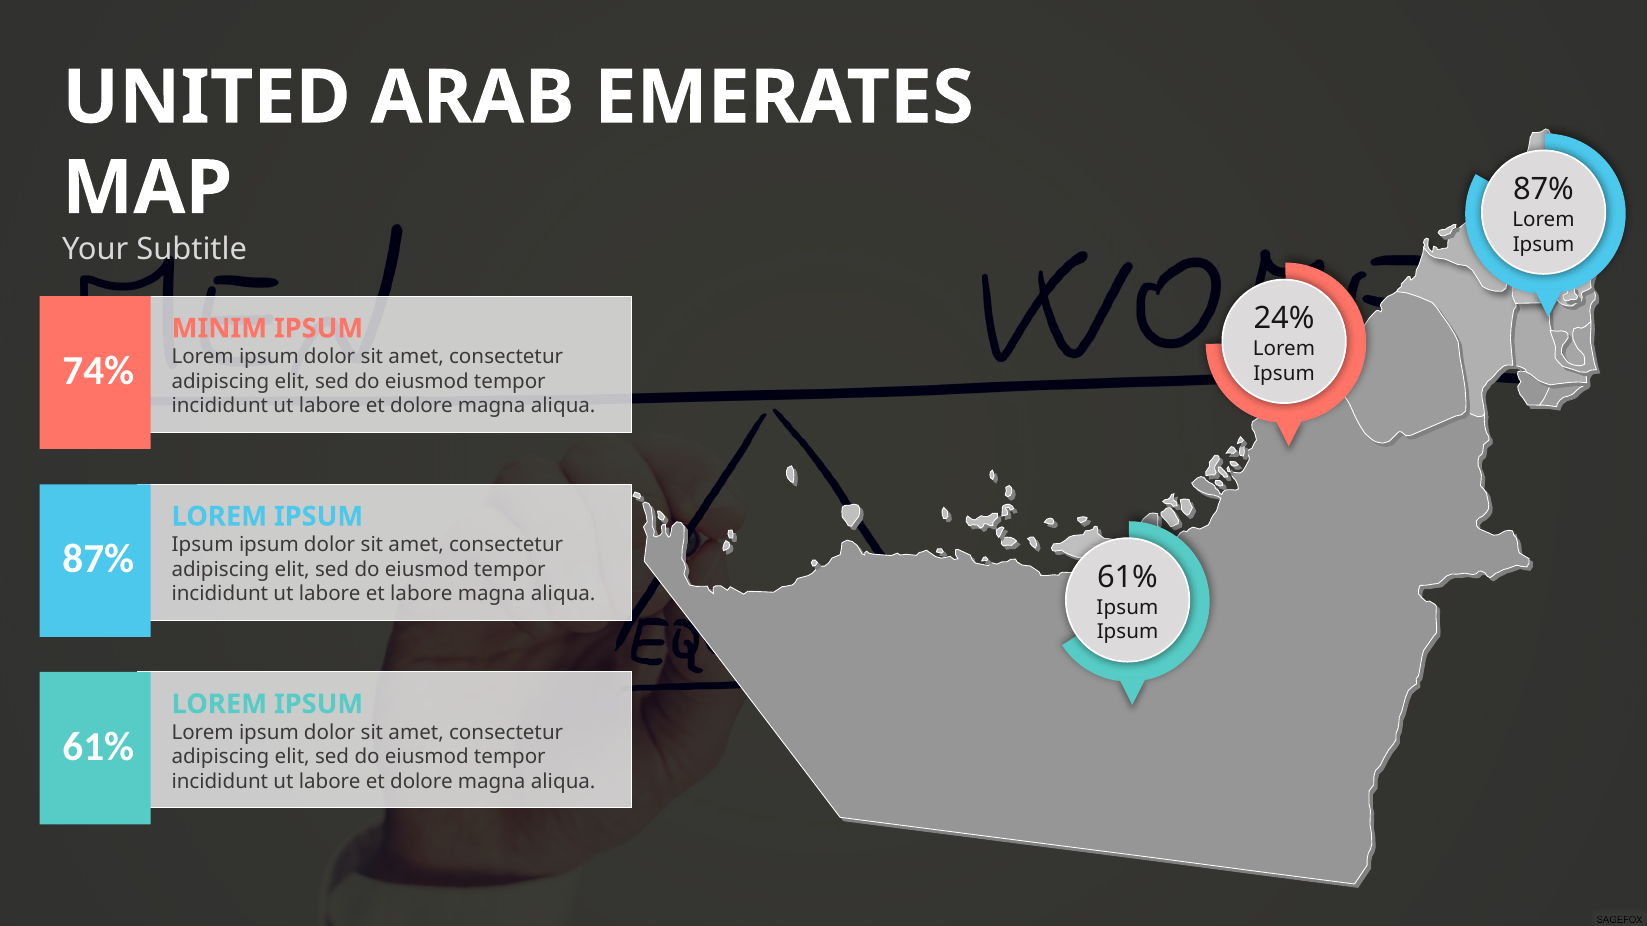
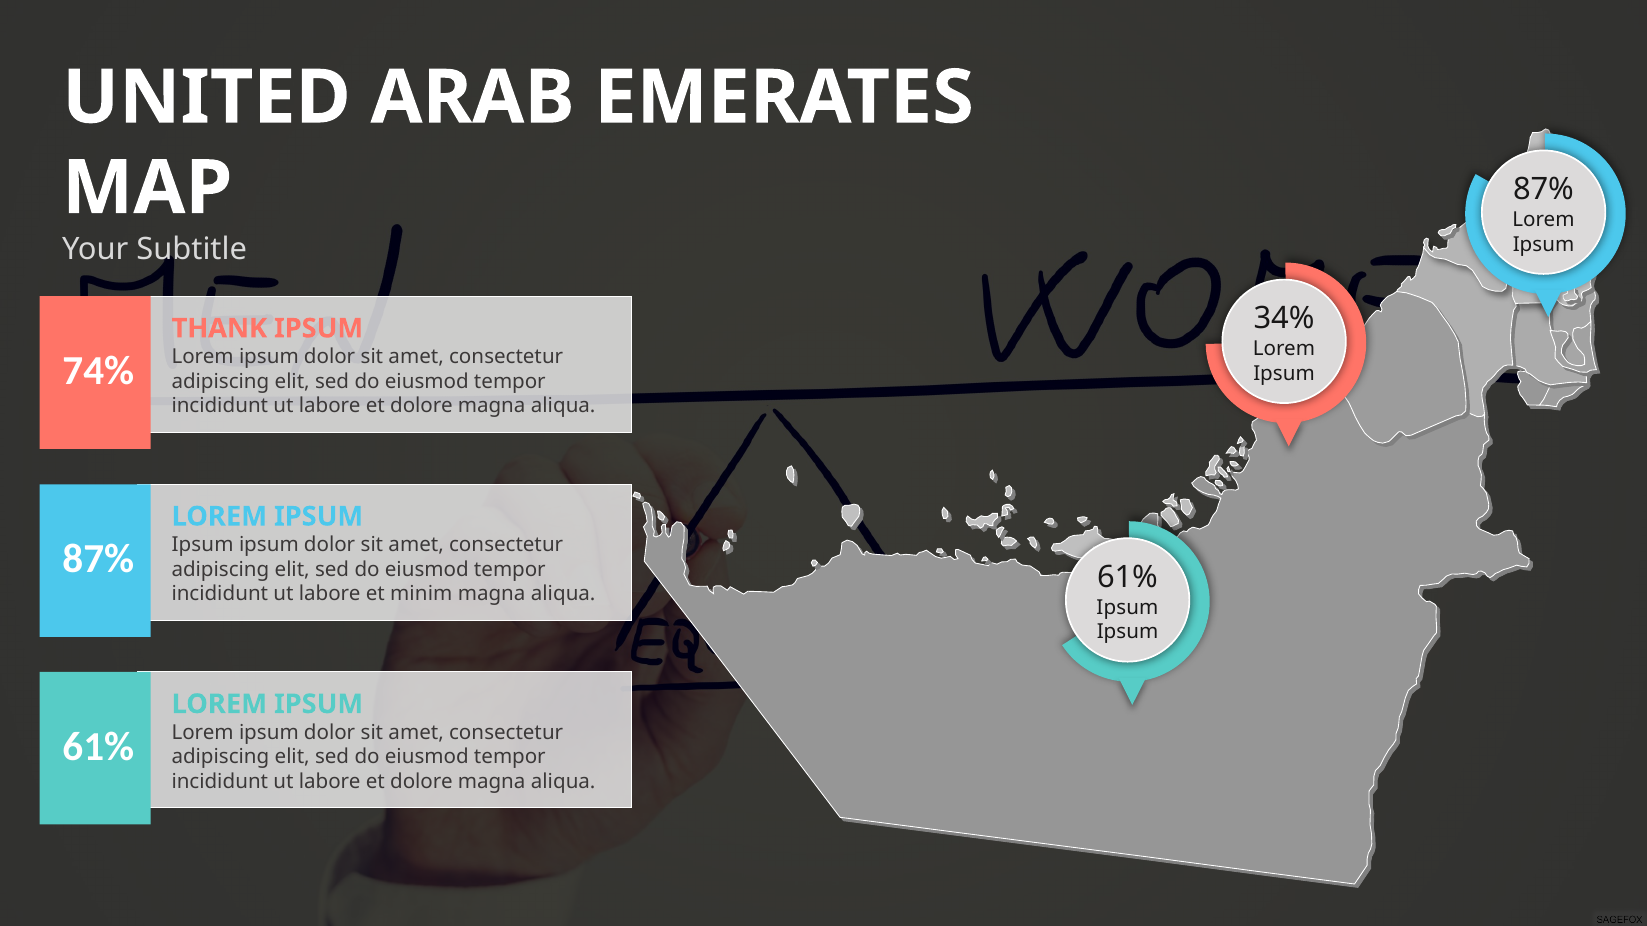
24%: 24% -> 34% (1284, 319)
MINIM: MINIM -> THANK (219, 329)
et labore: labore -> minim (421, 594)
